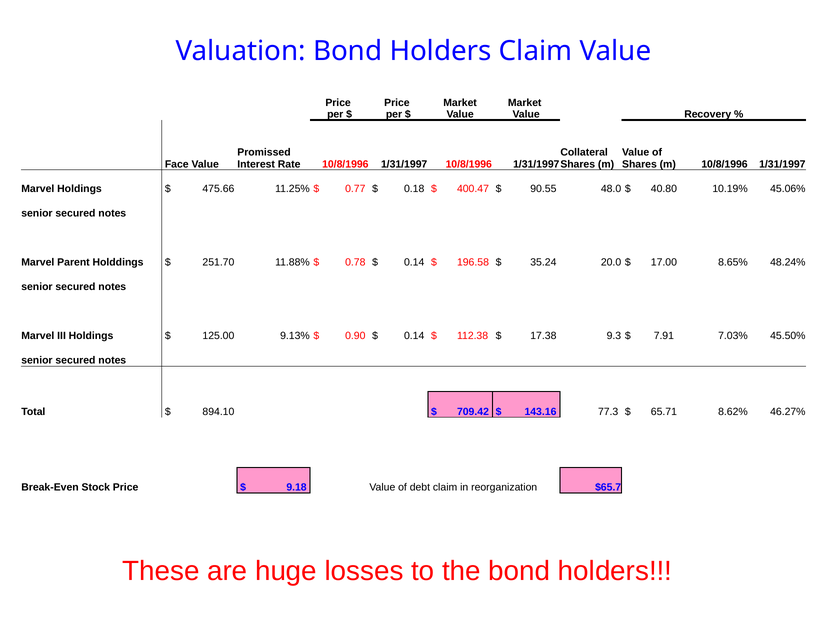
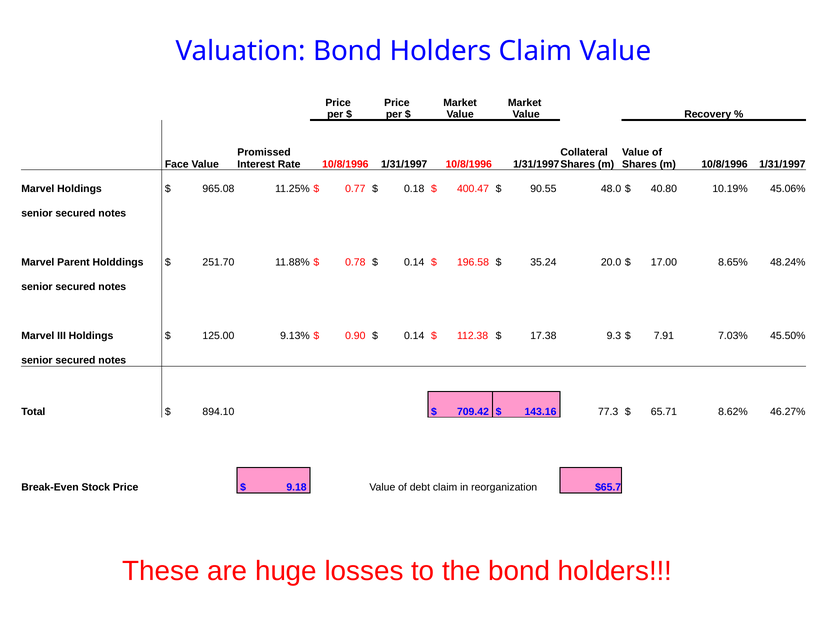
475.66: 475.66 -> 965.08 (218, 189)
